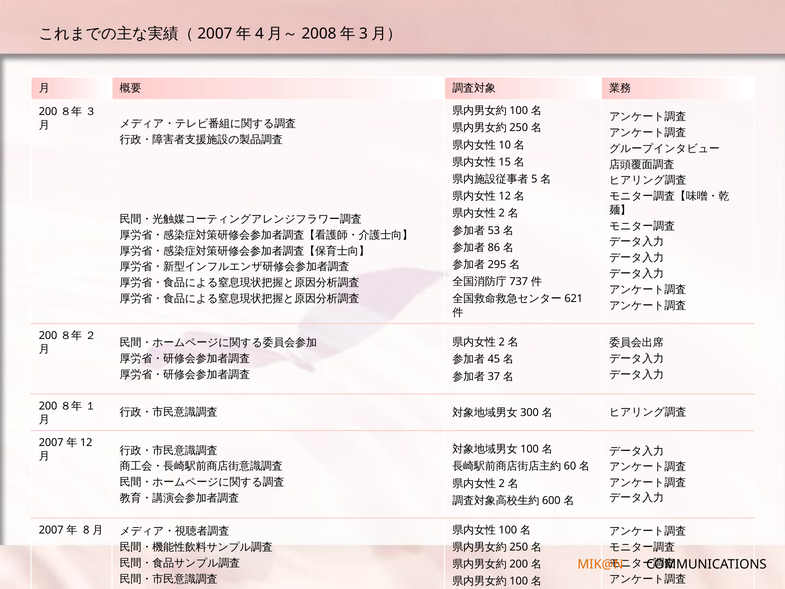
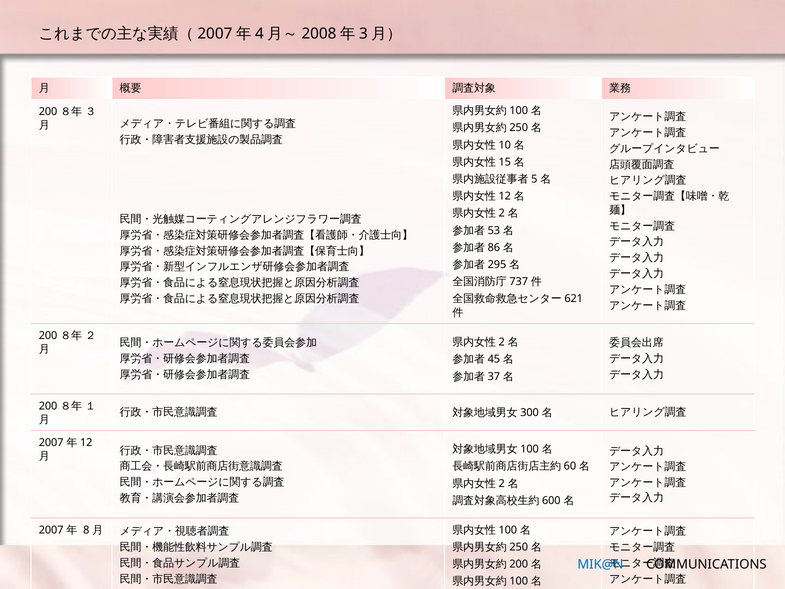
MIK@N colour: orange -> blue (600, 564)
